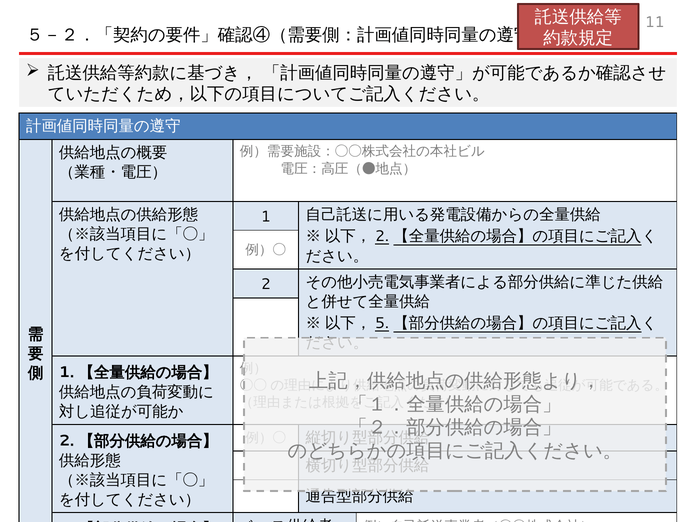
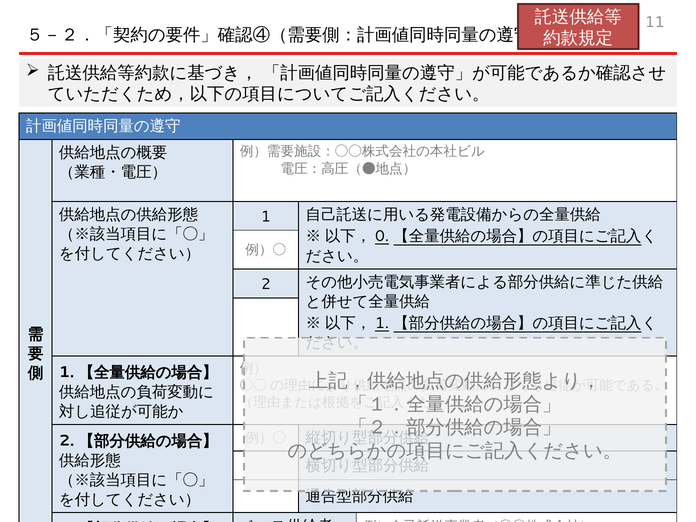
2: 2 -> 0 (382, 236)
5: 5 -> 1 (382, 323)
